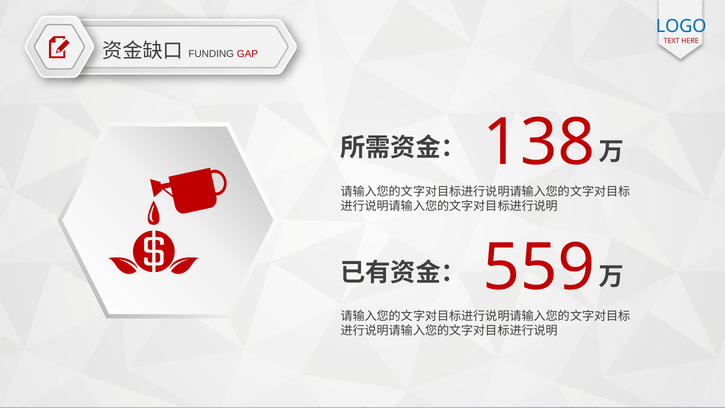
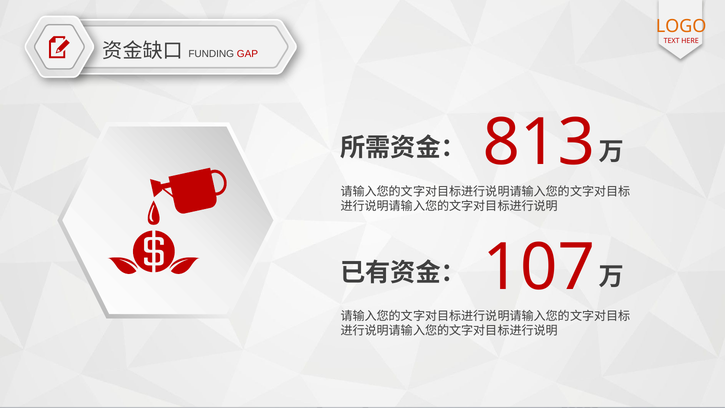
LOGO colour: blue -> orange (681, 26)
138: 138 -> 813 (539, 143)
559: 559 -> 107 (539, 267)
